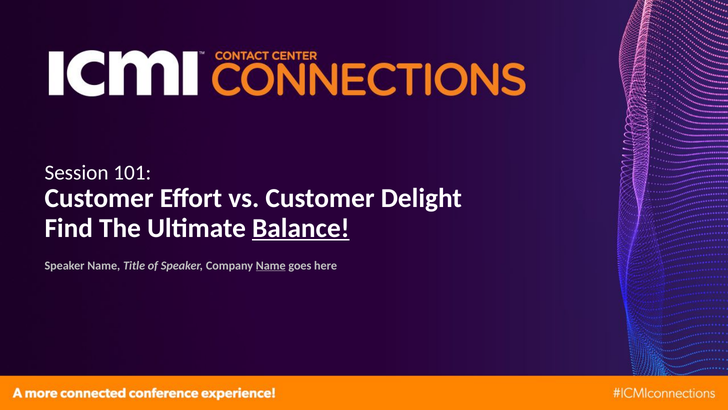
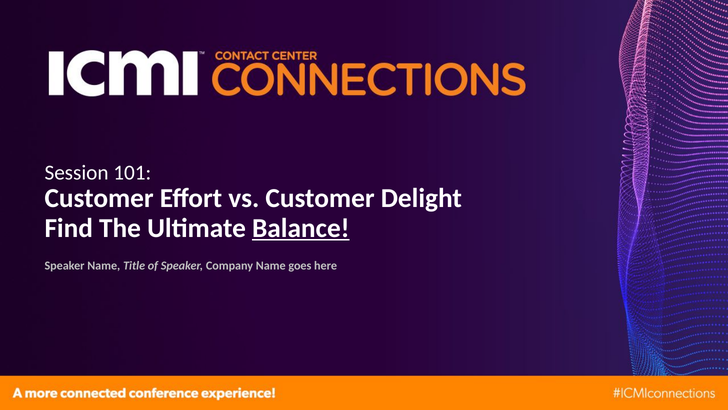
Name underline: present -> none (271, 265)
